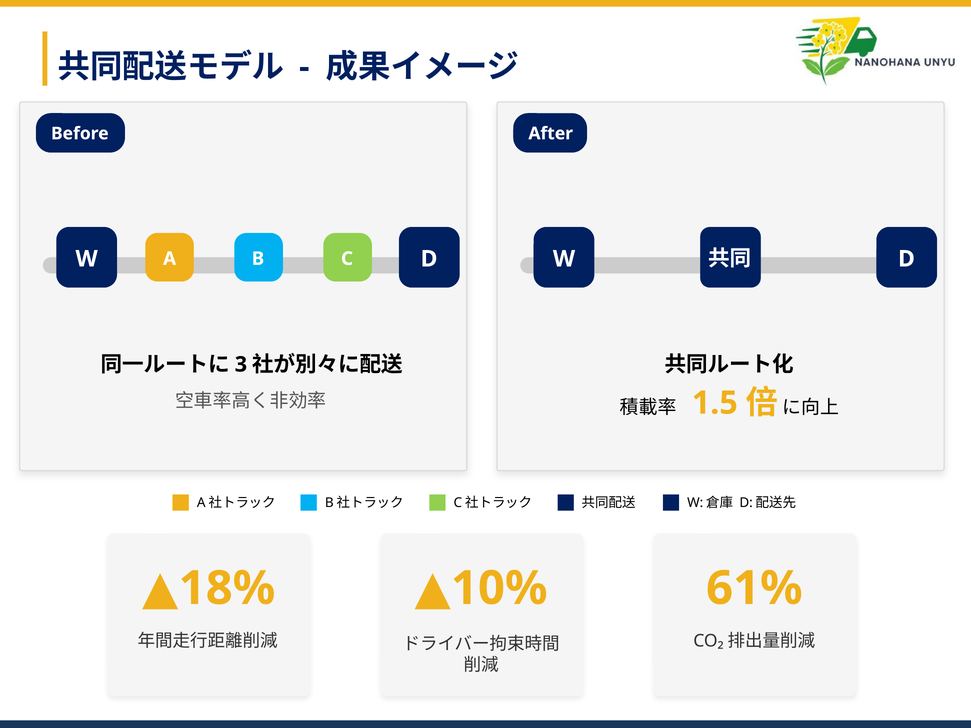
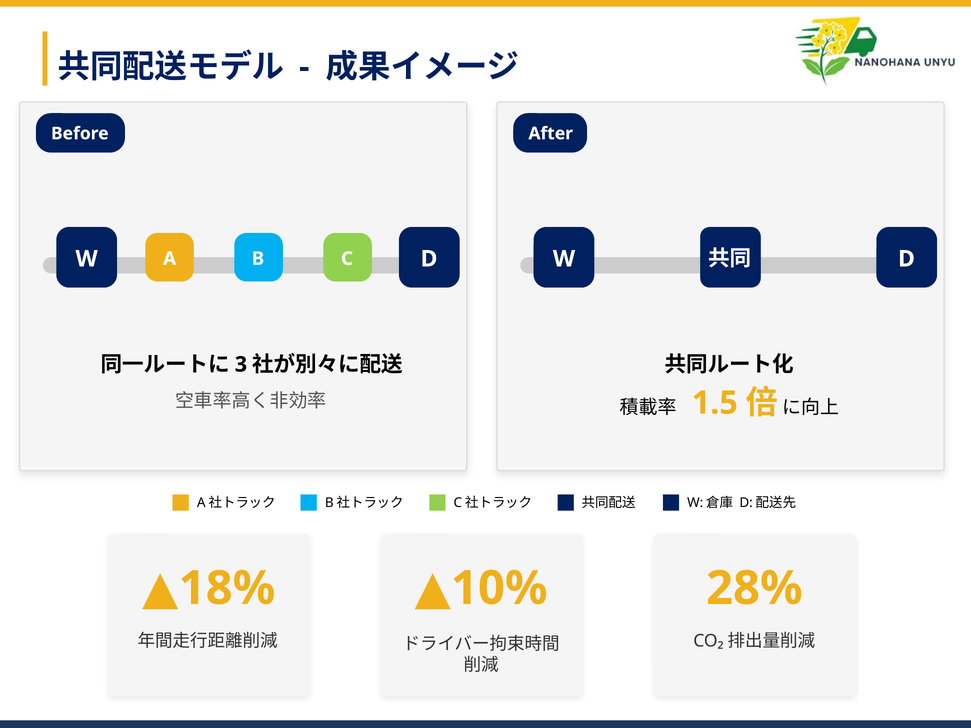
61%: 61% -> 28% (754, 589)
